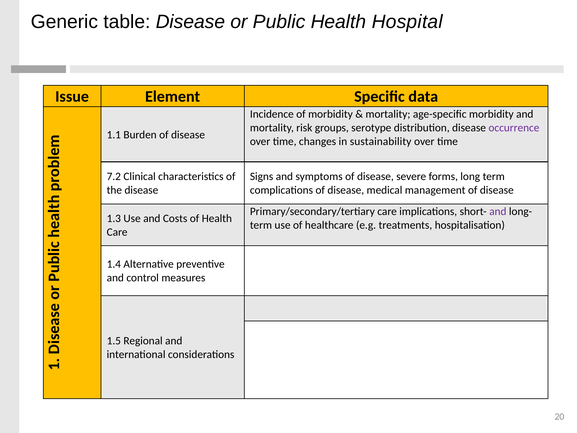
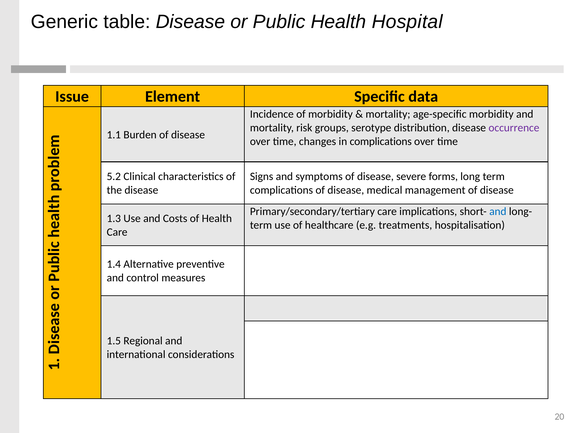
in sustainability: sustainability -> complications (381, 141)
7.2: 7.2 -> 5.2 (114, 176)
and colour: purple -> blue (498, 211)
